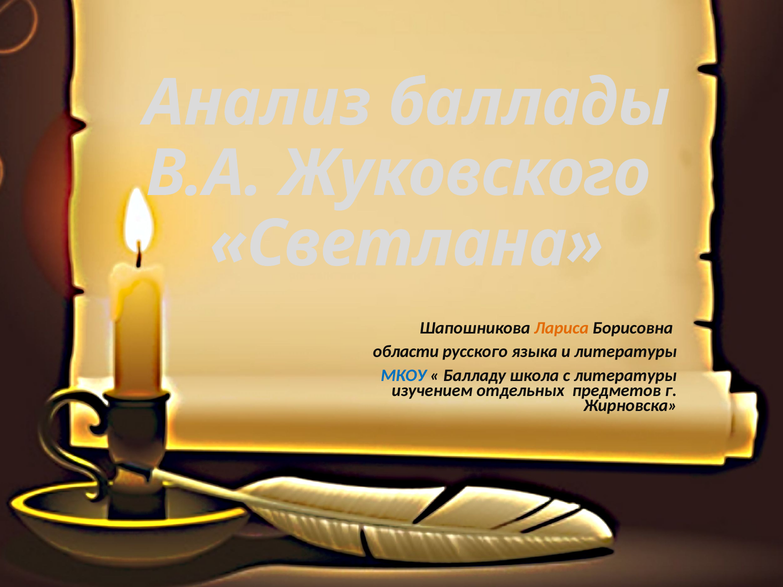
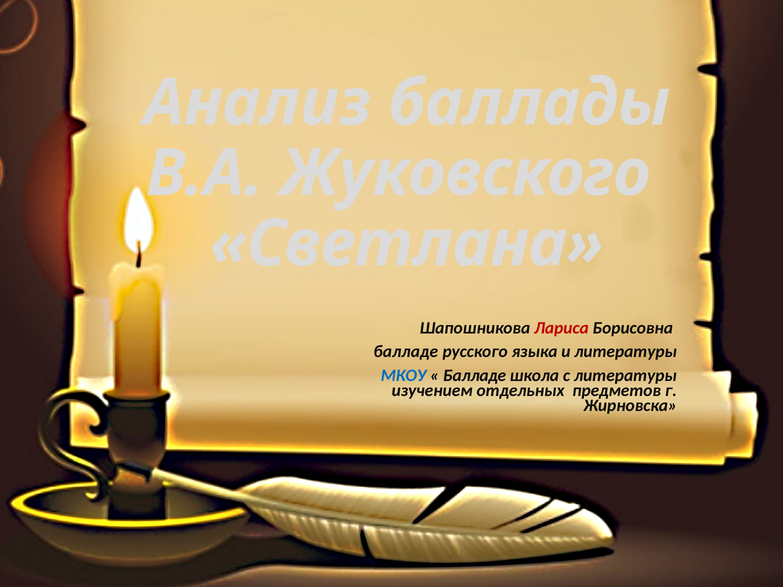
Лариса colour: orange -> red (561, 328)
области: области -> балладе (406, 352)
Балладу: Балладу -> Балладе (475, 376)
